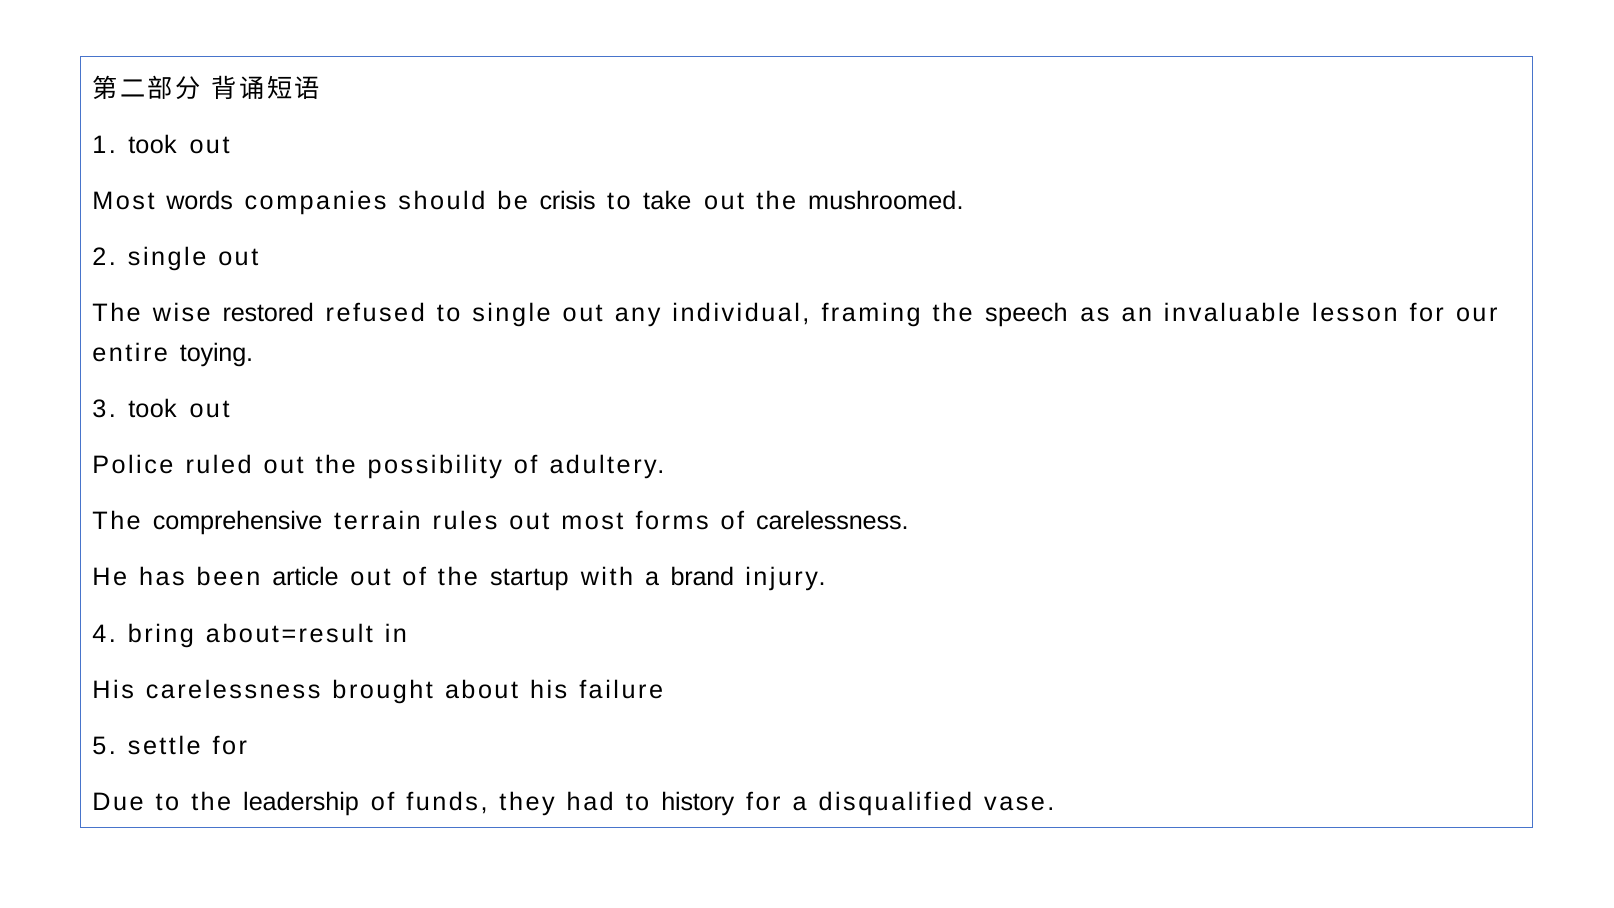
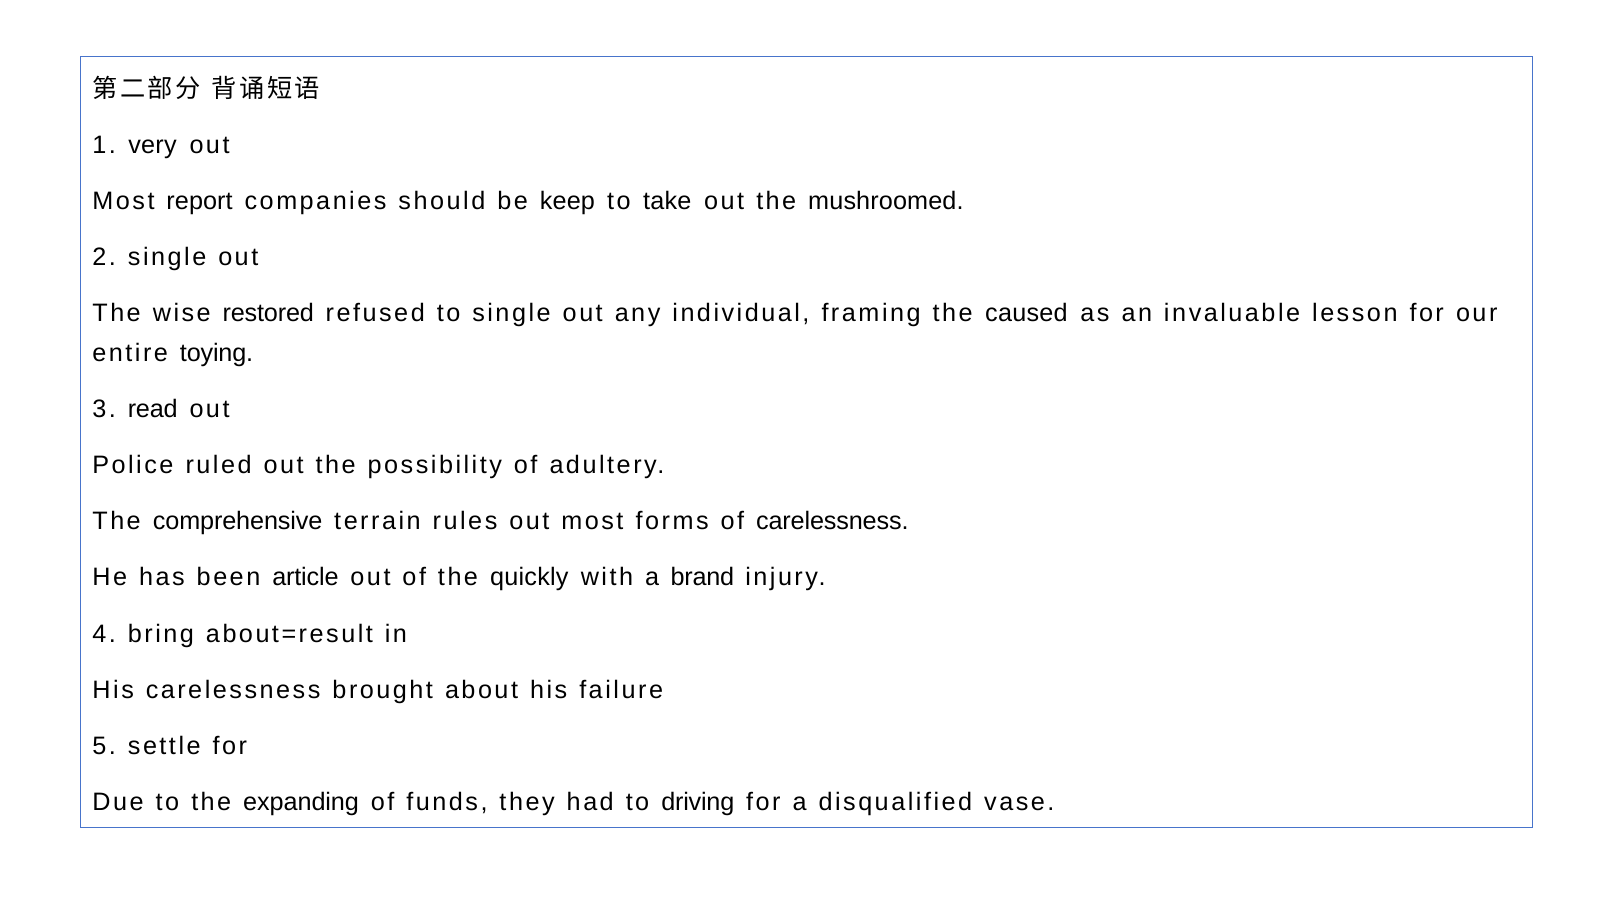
1 took: took -> very (152, 145)
words: words -> report (200, 201)
crisis: crisis -> keep (567, 201)
speech: speech -> caused (1026, 314)
3 took: took -> read (153, 409)
startup: startup -> quickly (529, 577)
leadership: leadership -> expanding (301, 802)
history: history -> driving (698, 802)
